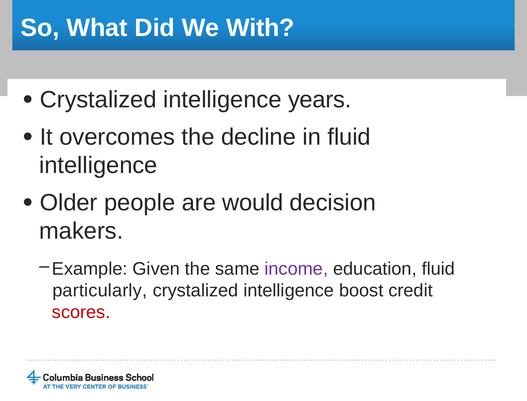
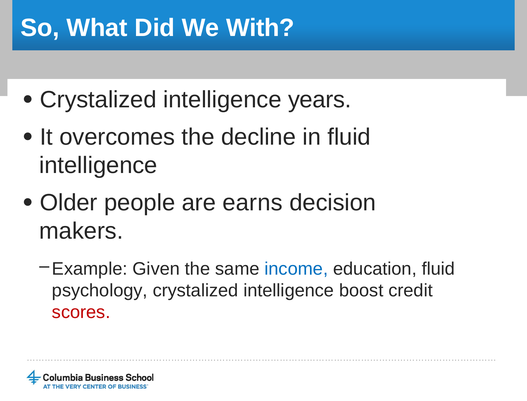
would: would -> earns (253, 203)
income colour: purple -> blue (296, 269)
particularly: particularly -> psychology (100, 291)
